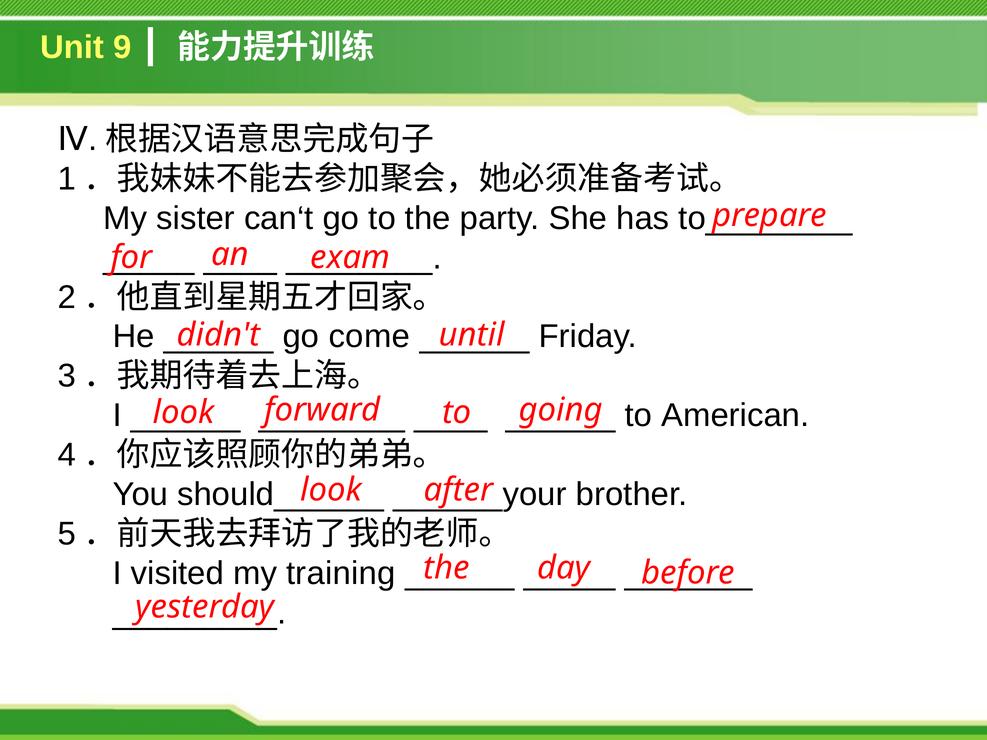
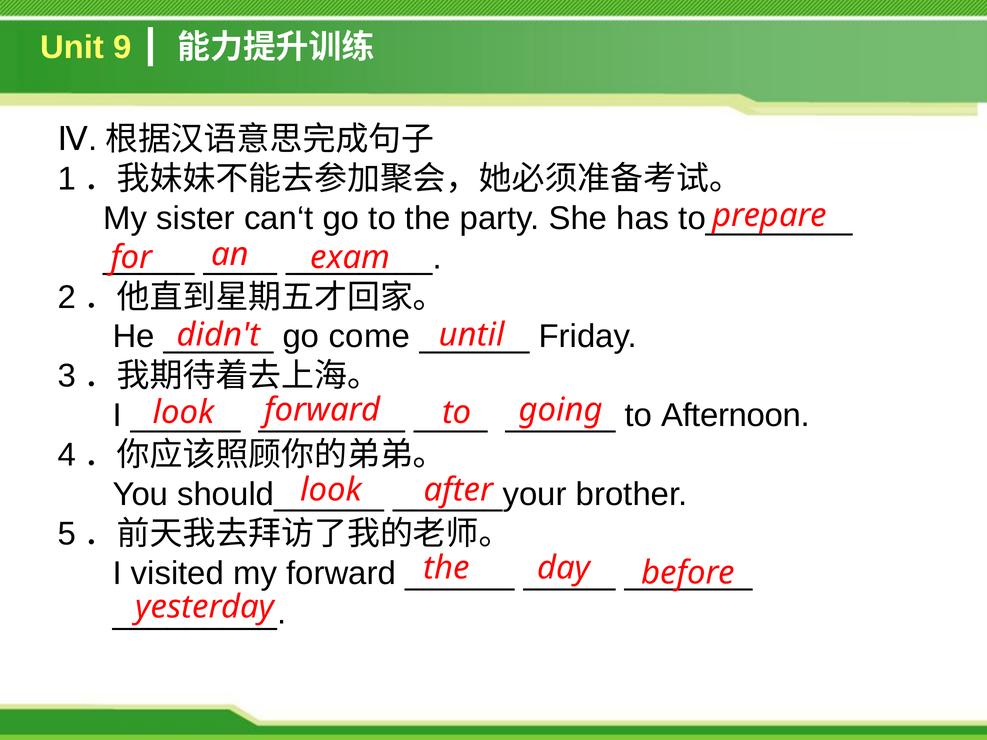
American: American -> Afternoon (735, 416)
my training: training -> forward (341, 574)
